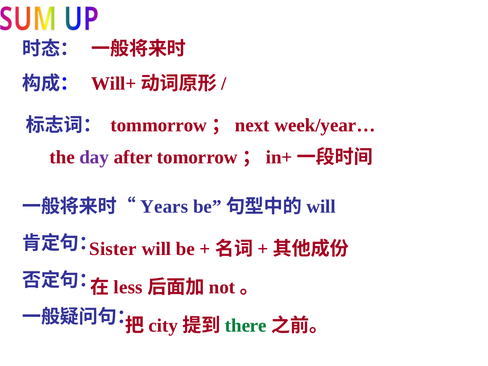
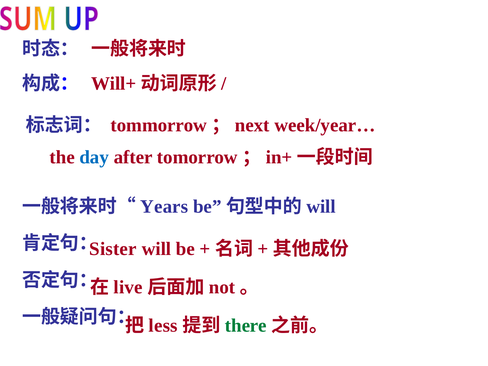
day colour: purple -> blue (94, 157)
less: less -> live (128, 287)
city: city -> less (163, 326)
